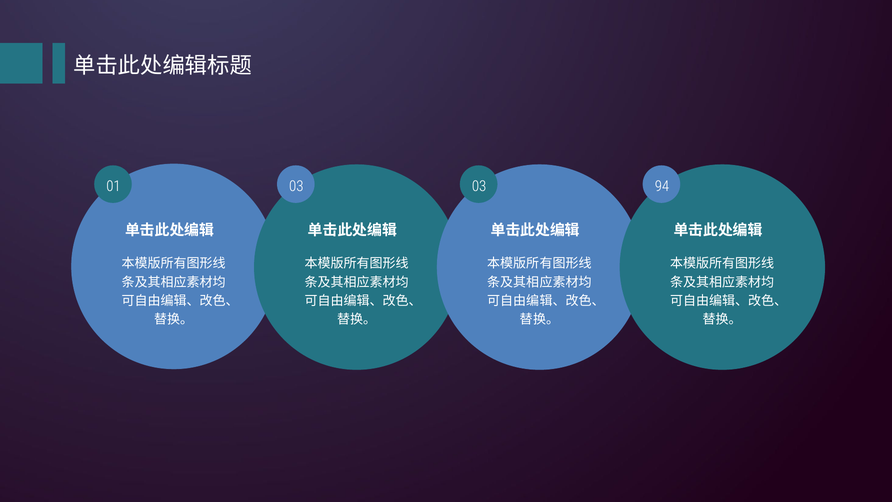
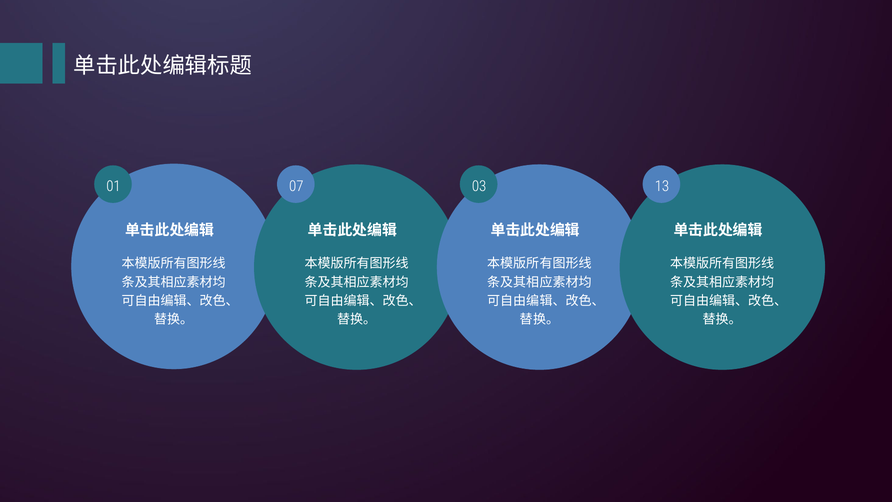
01 03: 03 -> 07 (296, 186)
94: 94 -> 13 (662, 186)
